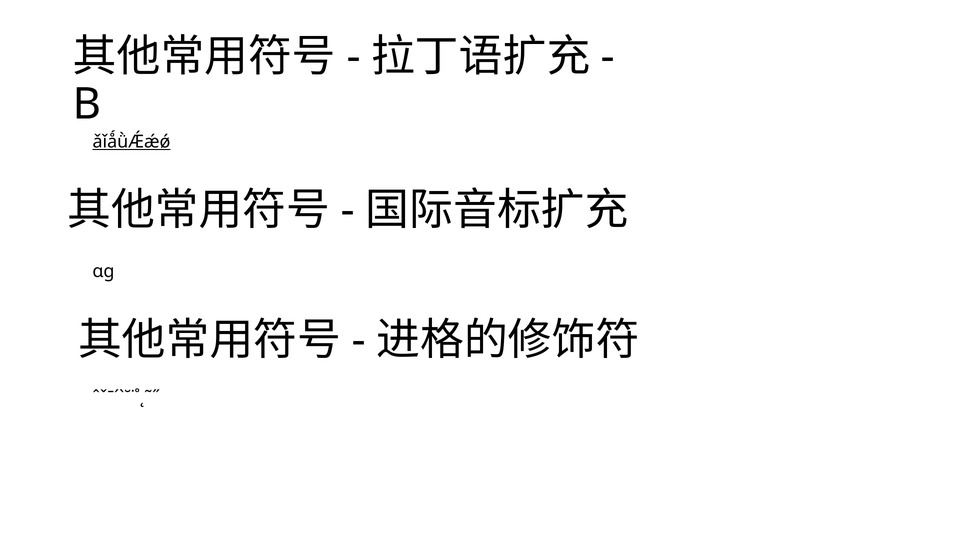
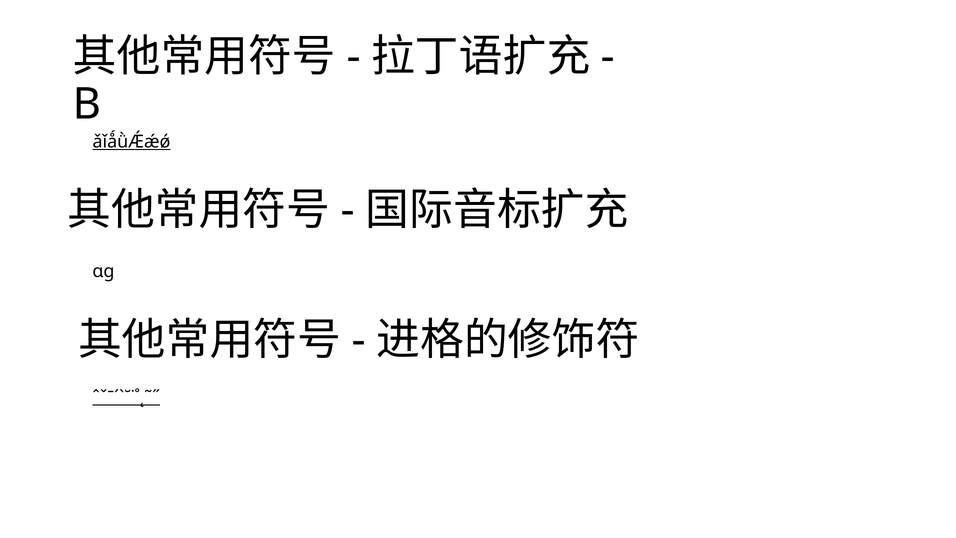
ˆˇˉˊˋ˘˙˚˛˜˝ underline: none -> present (126, 397)
